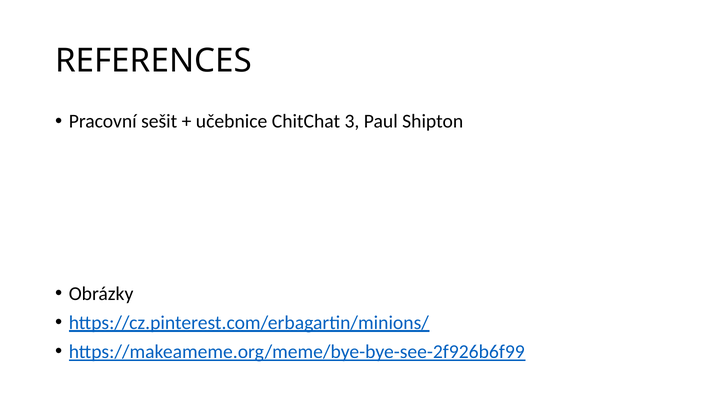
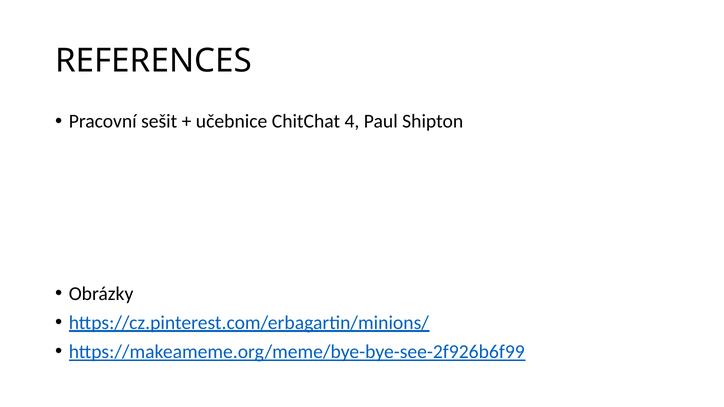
3: 3 -> 4 (352, 122)
